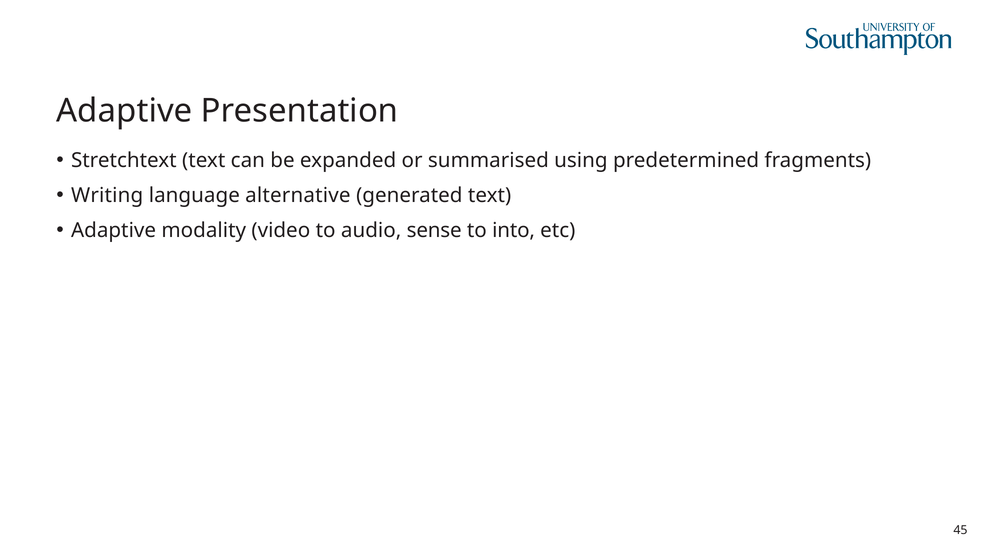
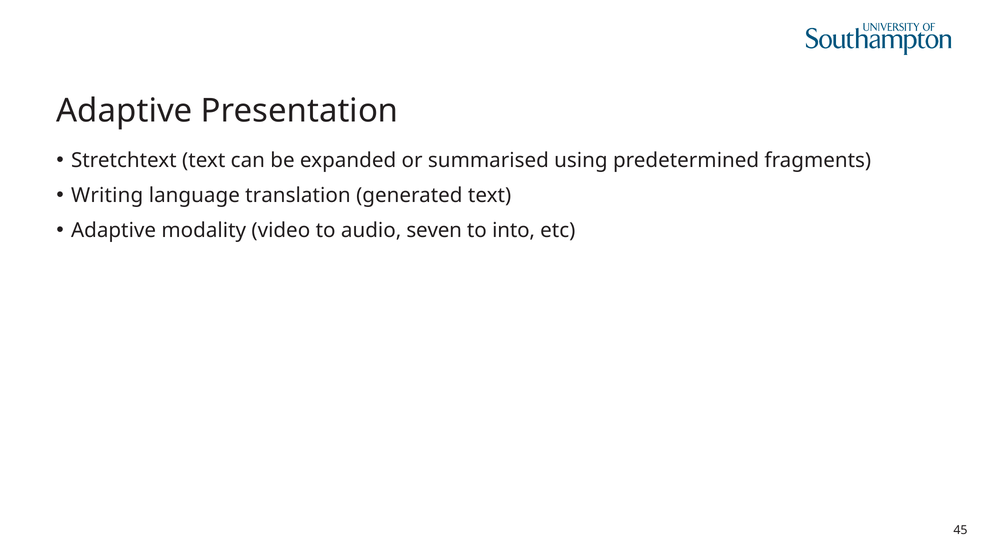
alternative: alternative -> translation (298, 196)
sense: sense -> seven (434, 231)
